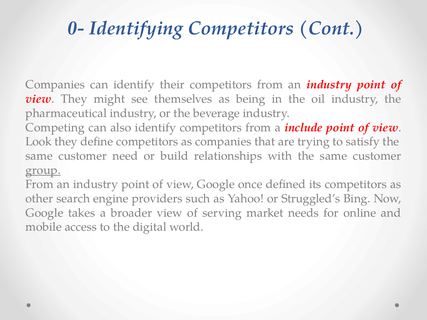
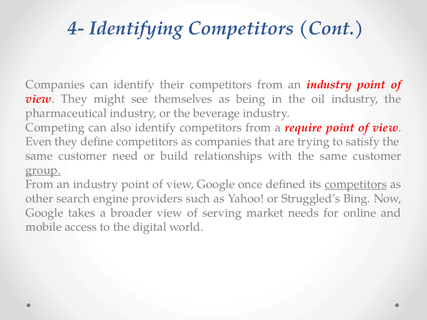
0-: 0- -> 4- (76, 28)
include: include -> require (303, 128)
Look: Look -> Even (39, 142)
competitors underline: none -> present (356, 184)
